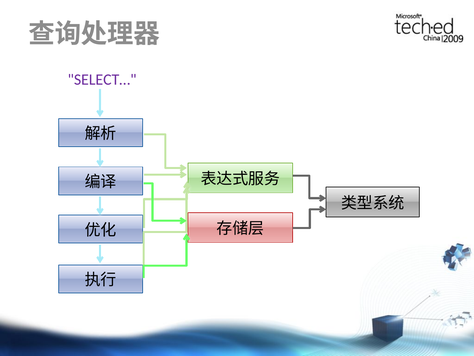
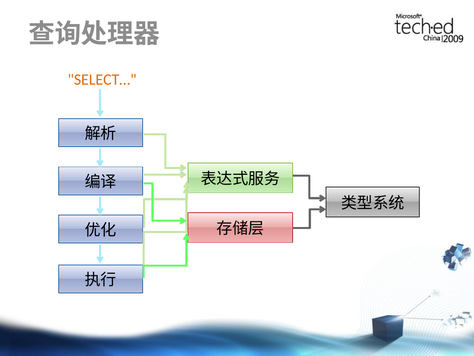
SELECT… colour: purple -> orange (102, 80)
